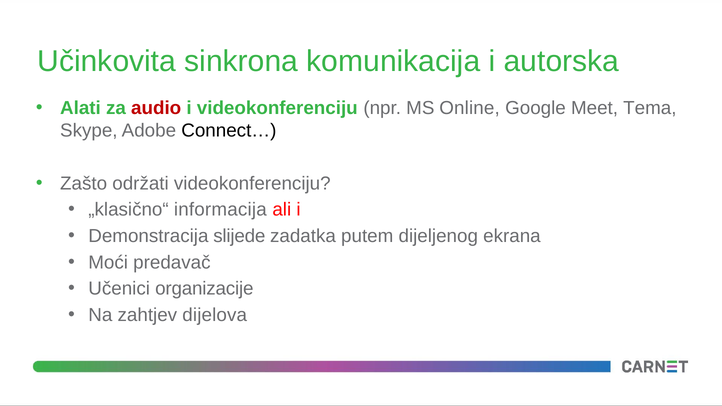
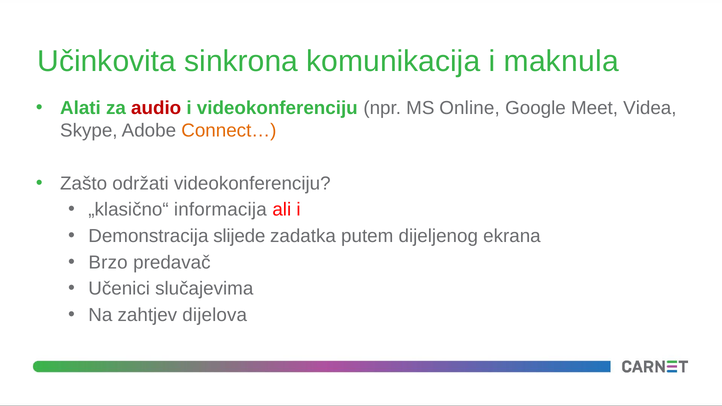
autorska: autorska -> maknula (561, 61)
Tema: Tema -> Videa (650, 108)
Connect… colour: black -> orange (229, 131)
Moći: Moći -> Brzo (108, 263)
organizacije: organizacije -> slučajevima (204, 289)
